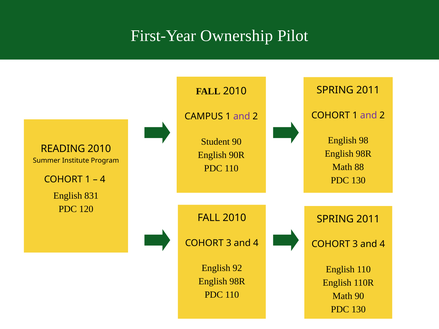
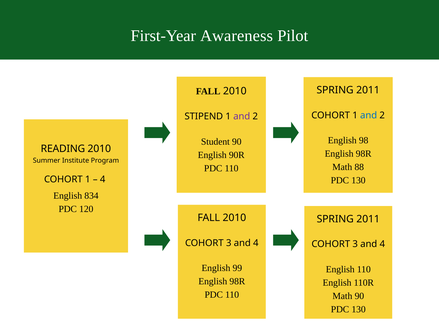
Ownership: Ownership -> Awareness (237, 36)
and colour: purple -> blue (369, 115)
CAMPUS: CAMPUS -> STIPEND (204, 116)
831: 831 -> 834 (91, 196)
92: 92 -> 99 (237, 268)
